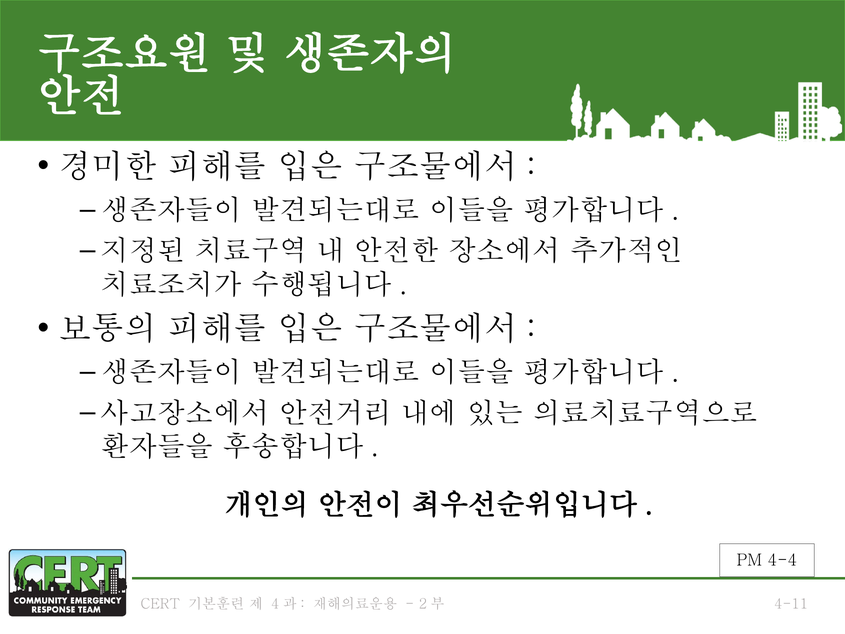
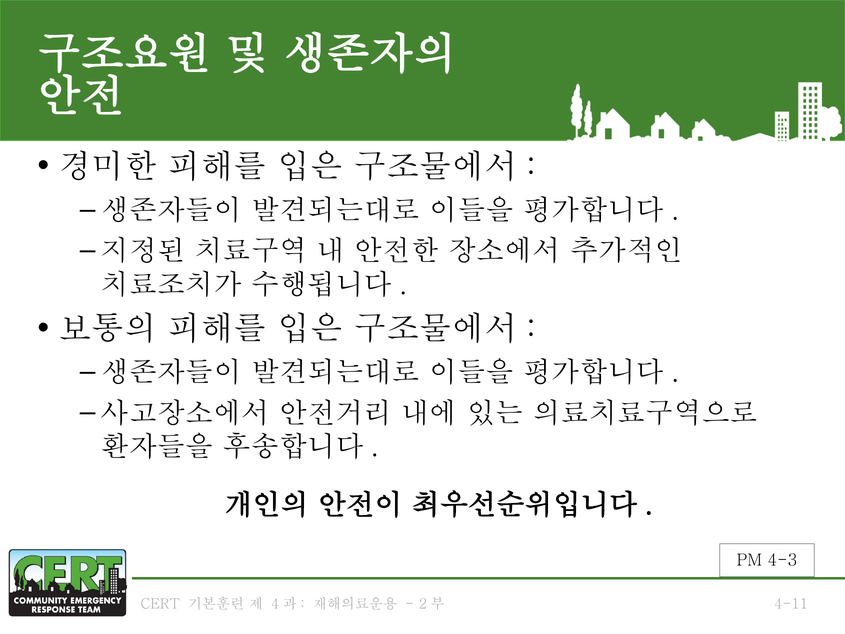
4-4: 4-4 -> 4-3 (782, 560)
